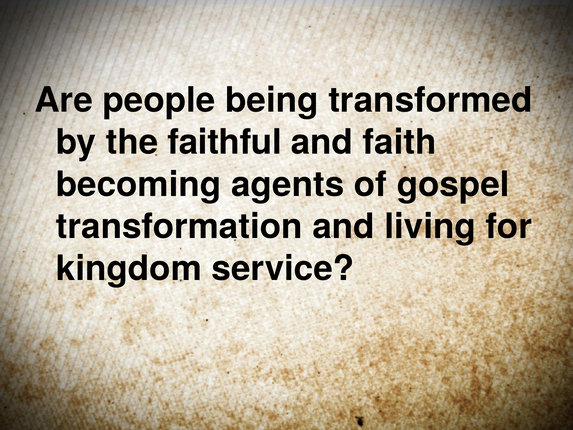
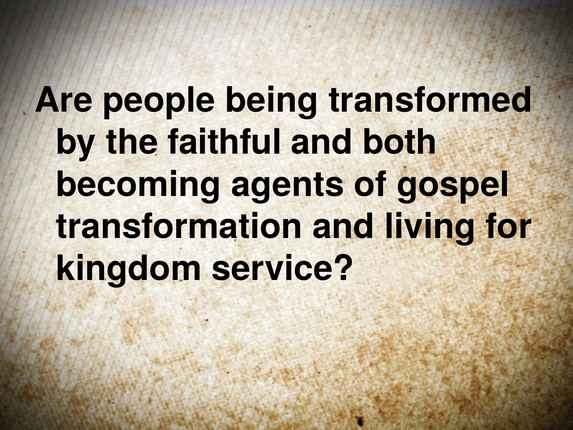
faith: faith -> both (400, 142)
